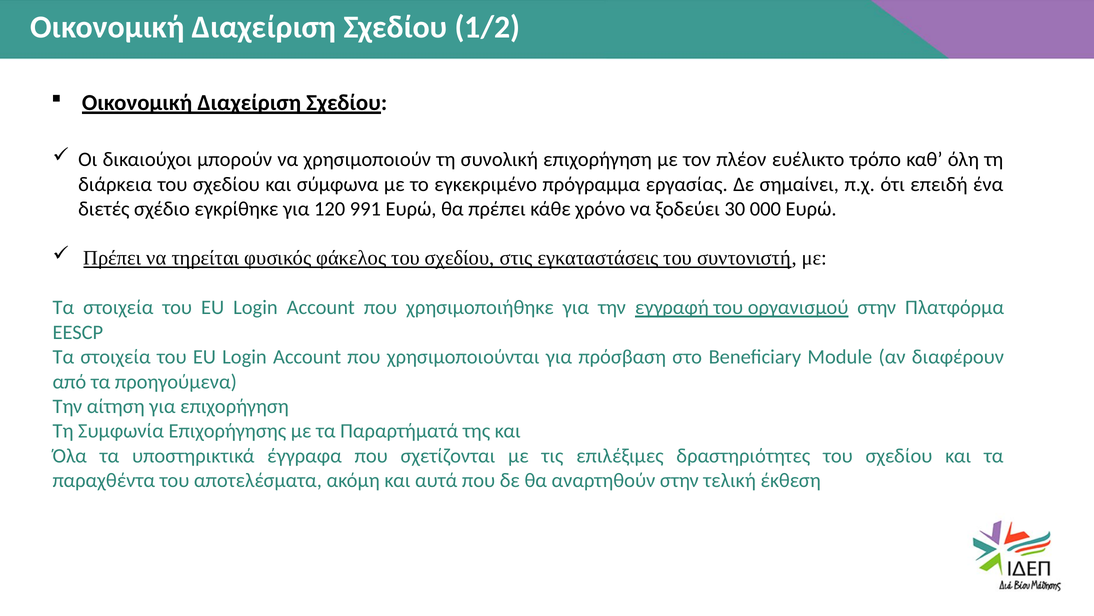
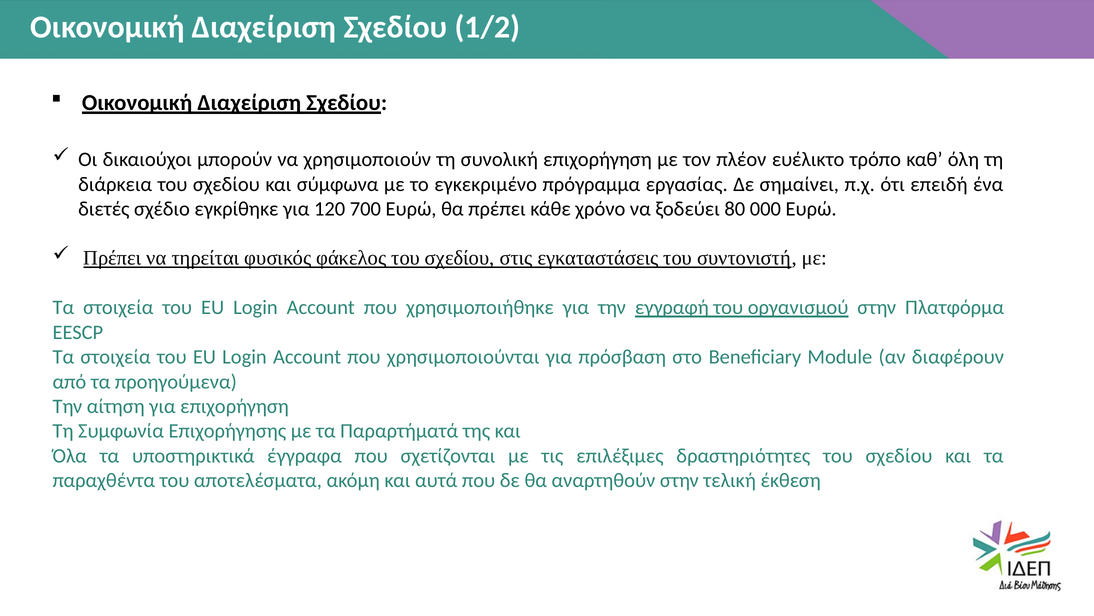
991: 991 -> 700 (365, 209)
30: 30 -> 80 (735, 209)
